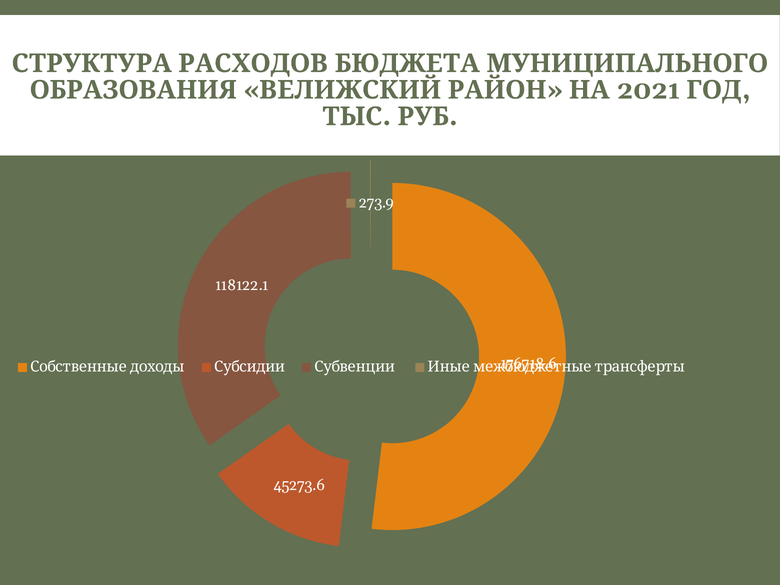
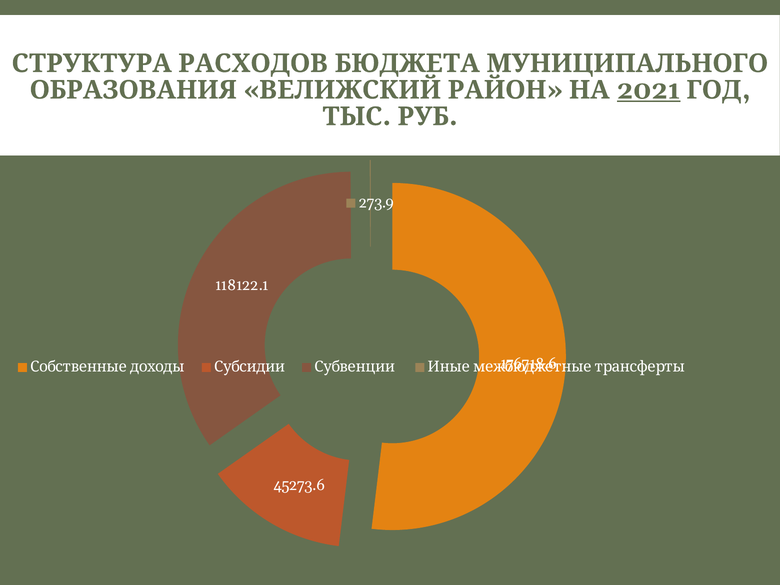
2021 underline: none -> present (649, 90)
